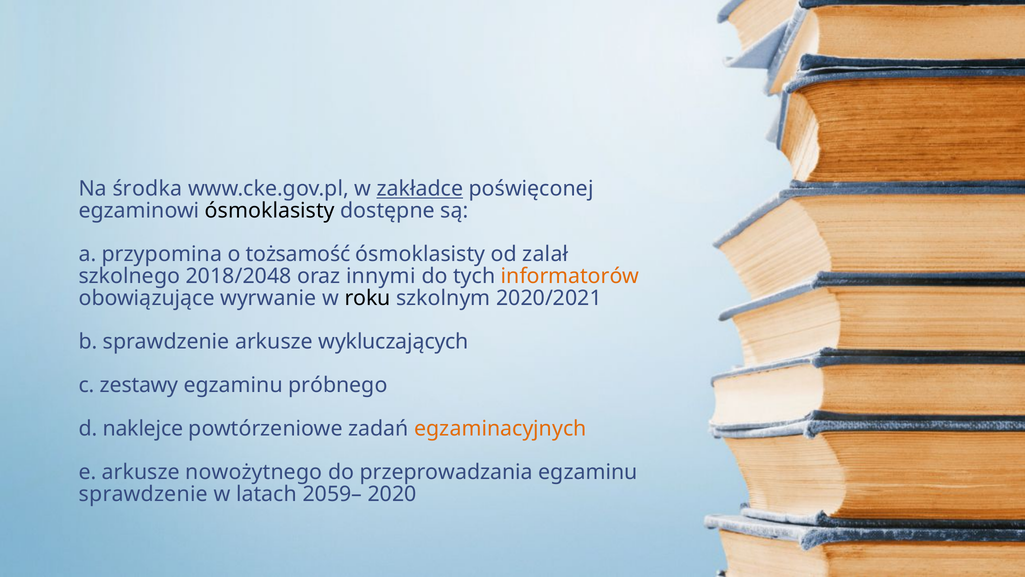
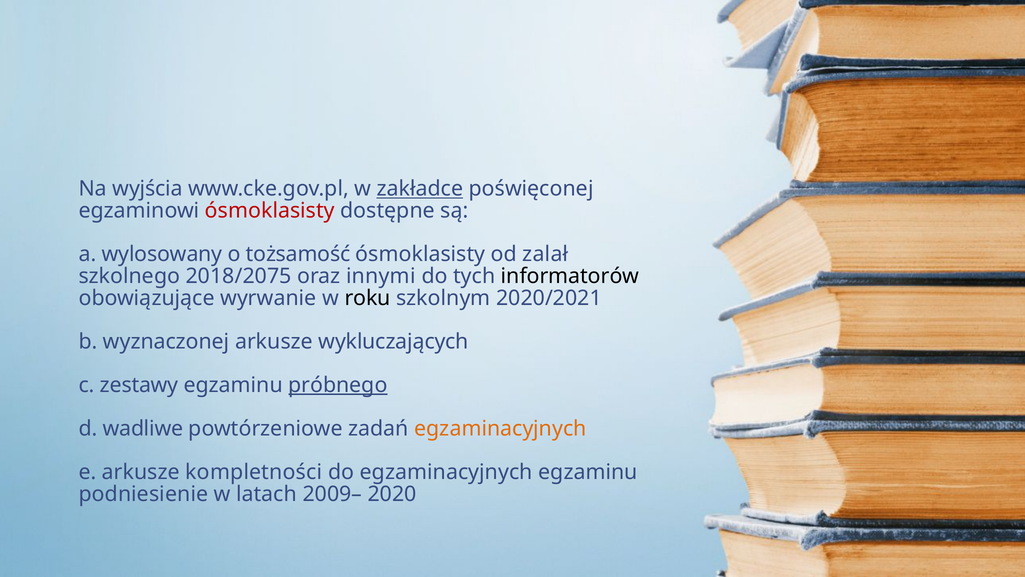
środka: środka -> wyjścia (148, 189)
ósmoklasisty colour: black -> red (270, 211)
przypomina: przypomina -> wylosowany (162, 254)
2018/2048: 2018/2048 -> 2018/2075 (239, 276)
informatorów colour: orange -> black (570, 276)
b sprawdzenie: sprawdzenie -> wyznaczonej (166, 341)
próbnego underline: none -> present (338, 385)
naklejce: naklejce -> wadliwe (143, 429)
nowożytnego: nowożytnego -> kompletności (254, 472)
do przeprowadzania: przeprowadzania -> egzaminacyjnych (446, 472)
sprawdzenie: sprawdzenie -> podniesienie (143, 494)
2059–: 2059– -> 2009– (332, 494)
